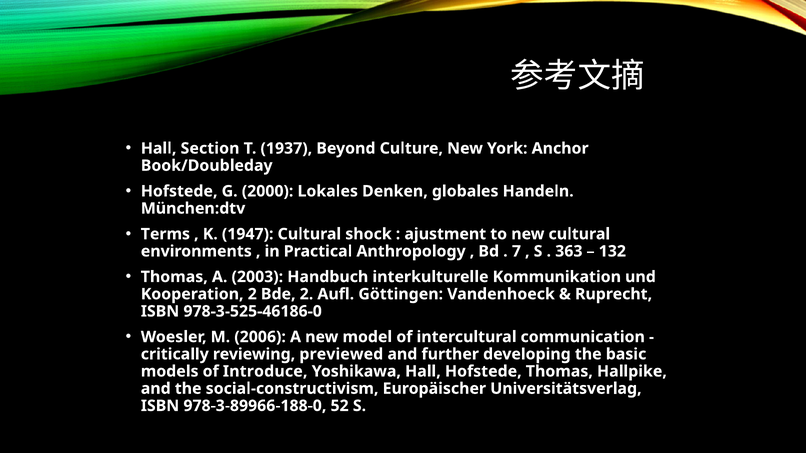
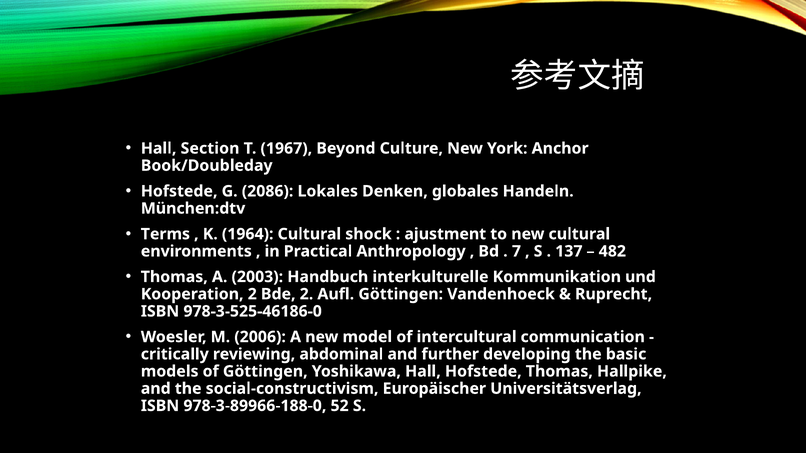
1937: 1937 -> 1967 (286, 149)
2000: 2000 -> 2086 (268, 191)
1947: 1947 -> 1964 (248, 234)
363: 363 -> 137 (569, 251)
132: 132 -> 482 (612, 251)
previewed: previewed -> abdominal (341, 354)
of Introduce: Introduce -> Göttingen (265, 372)
